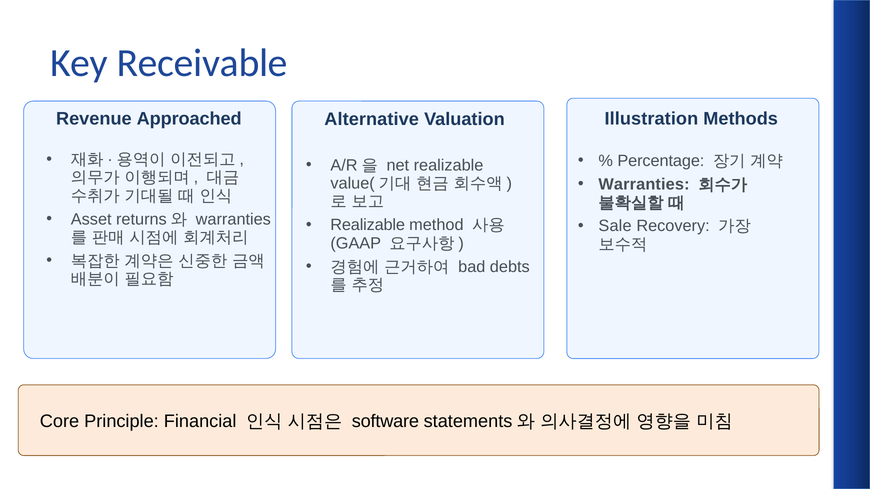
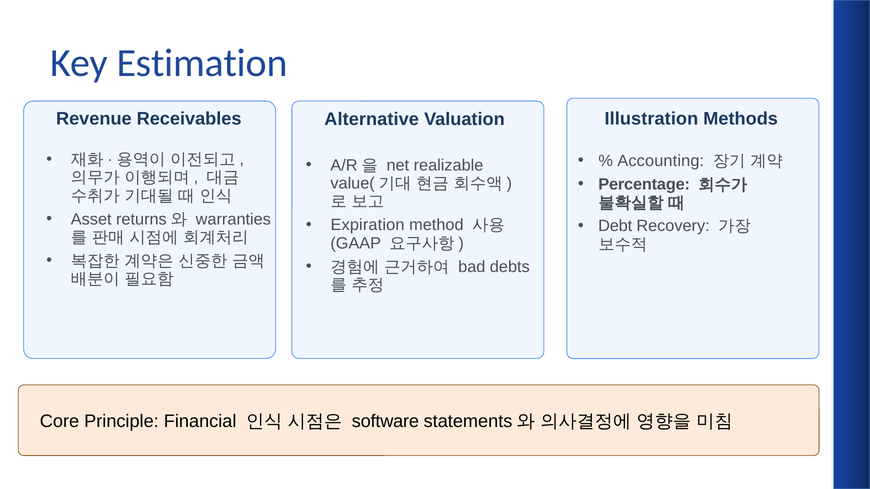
Receivable: Receivable -> Estimation (202, 63)
Approached: Approached -> Receivables (189, 119)
Percentage: Percentage -> Accounting (661, 161)
Warranties: Warranties -> Percentage (644, 185)
Realizable: Realizable -> Expiration (368, 225)
Sale: Sale -> Debt (615, 226)
